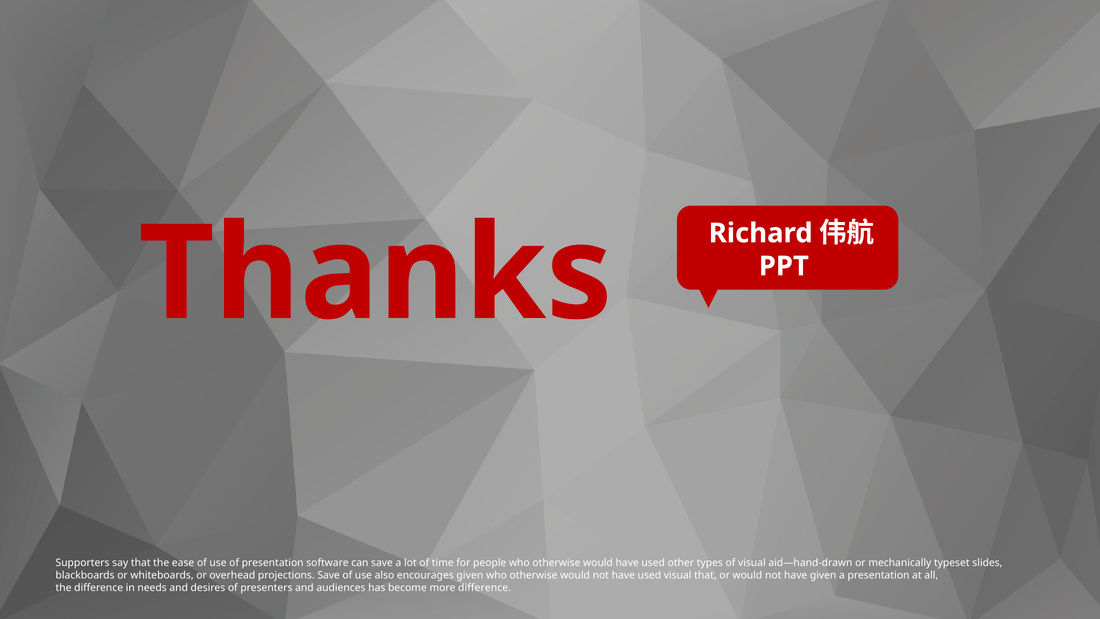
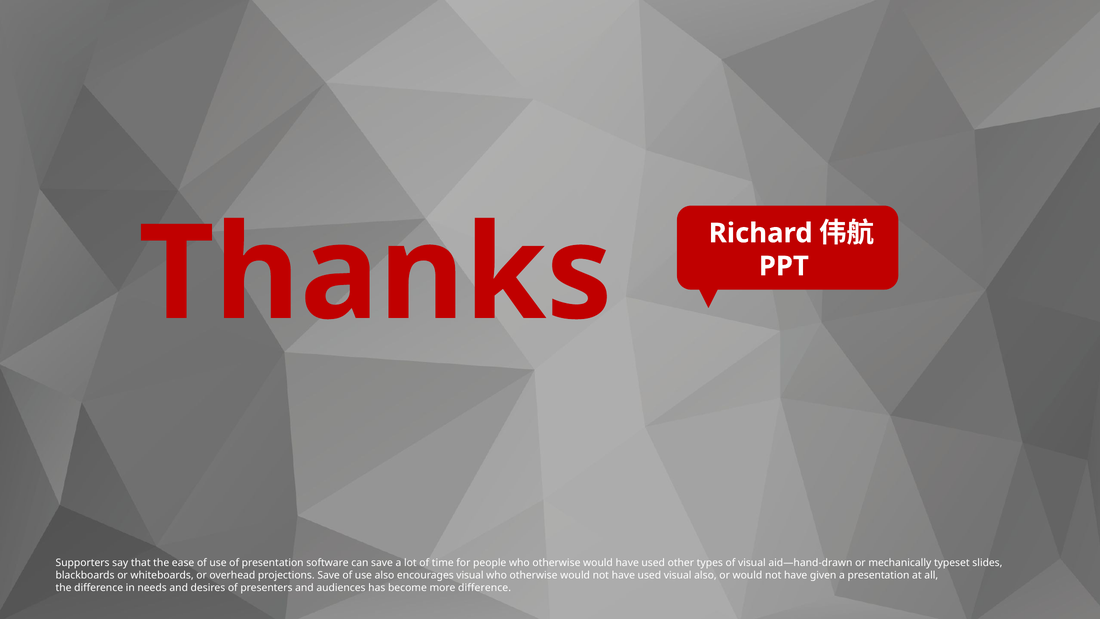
encourages given: given -> visual (470, 575)
visual that: that -> also (705, 575)
